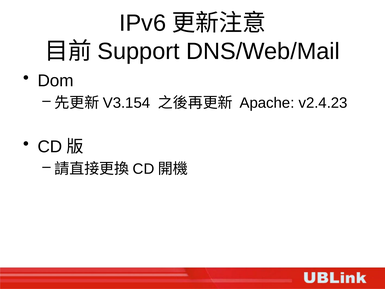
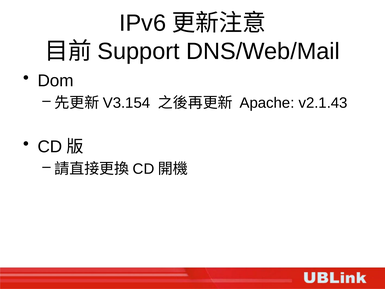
v2.4.23: v2.4.23 -> v2.1.43 (323, 103)
